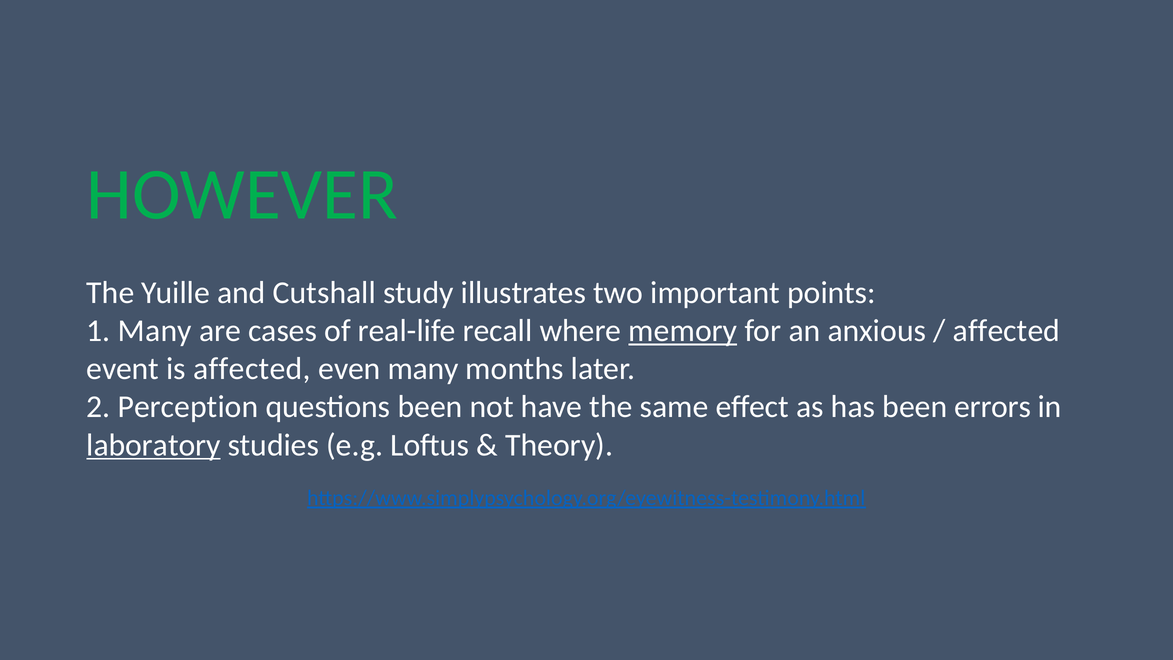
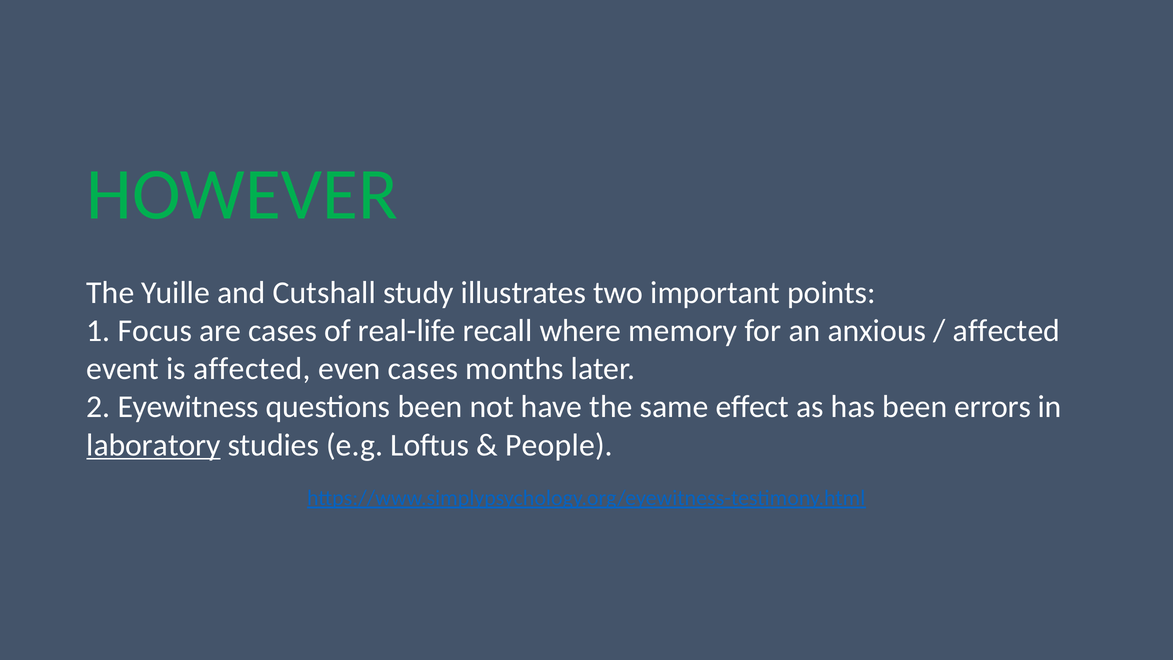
1 Many: Many -> Focus (155, 331)
memory underline: present -> none (683, 331)
even many: many -> cases (423, 369)
Perception: Perception -> Eyewitness (188, 407)
Theory: Theory -> People (559, 445)
